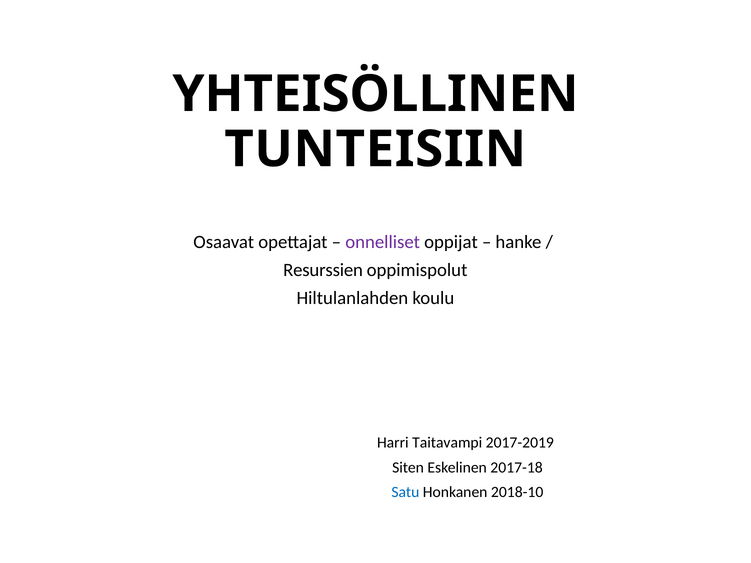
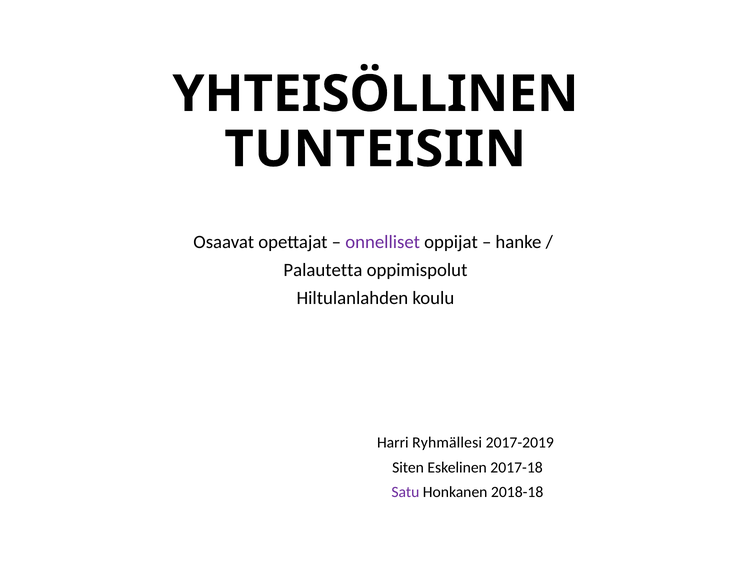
Resurssien: Resurssien -> Palautetta (323, 270)
Taitavampi: Taitavampi -> Ryhmällesi (447, 443)
Satu colour: blue -> purple (405, 492)
2018-10: 2018-10 -> 2018-18 (517, 492)
